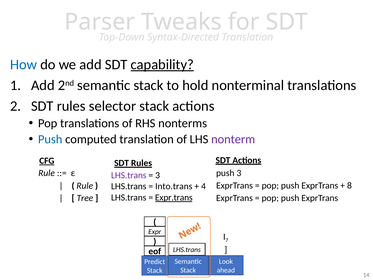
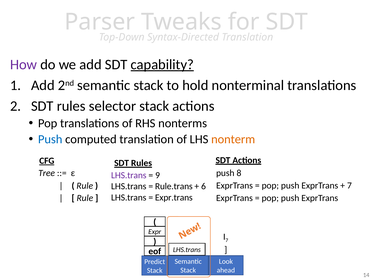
How colour: blue -> purple (24, 64)
nonterm colour: purple -> orange (233, 139)
Rule: Rule -> Tree (47, 173)
push 3: 3 -> 8 (239, 173)
3: 3 -> 9 (158, 175)
8: 8 -> 7 (349, 185)
Into.trans: Into.trans -> Rule.trans (174, 186)
4: 4 -> 6 (204, 186)
Expr.trans underline: present -> none (174, 197)
Tree: Tree -> Rule (85, 198)
